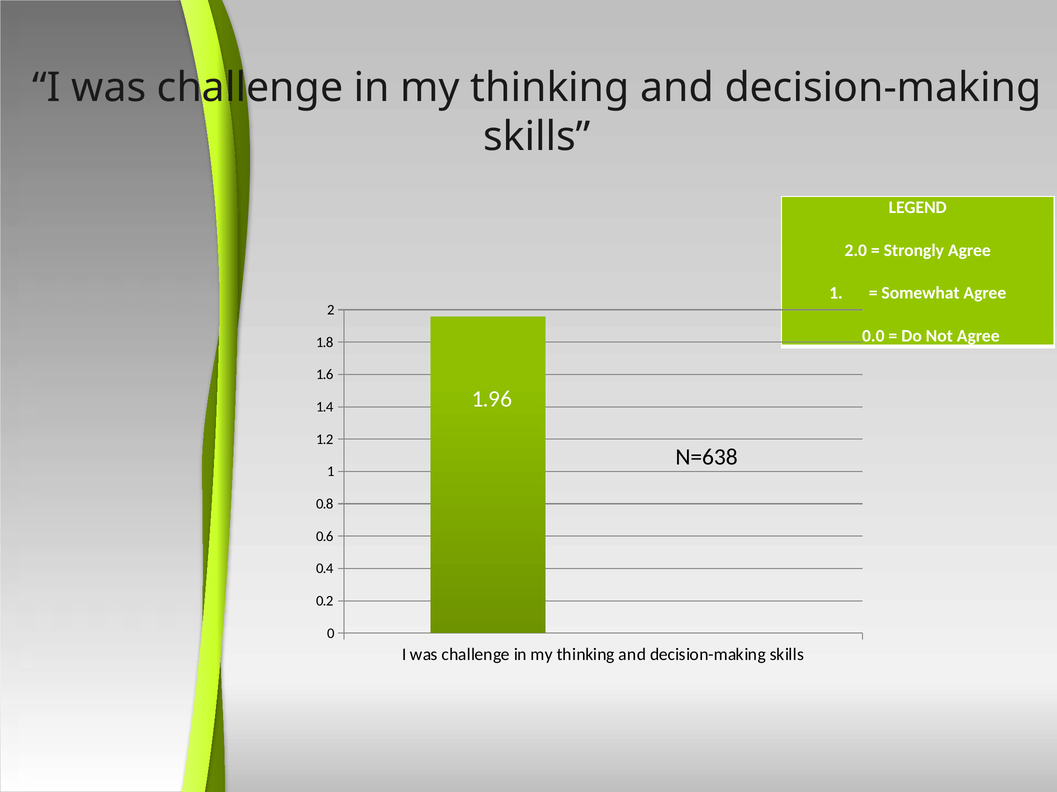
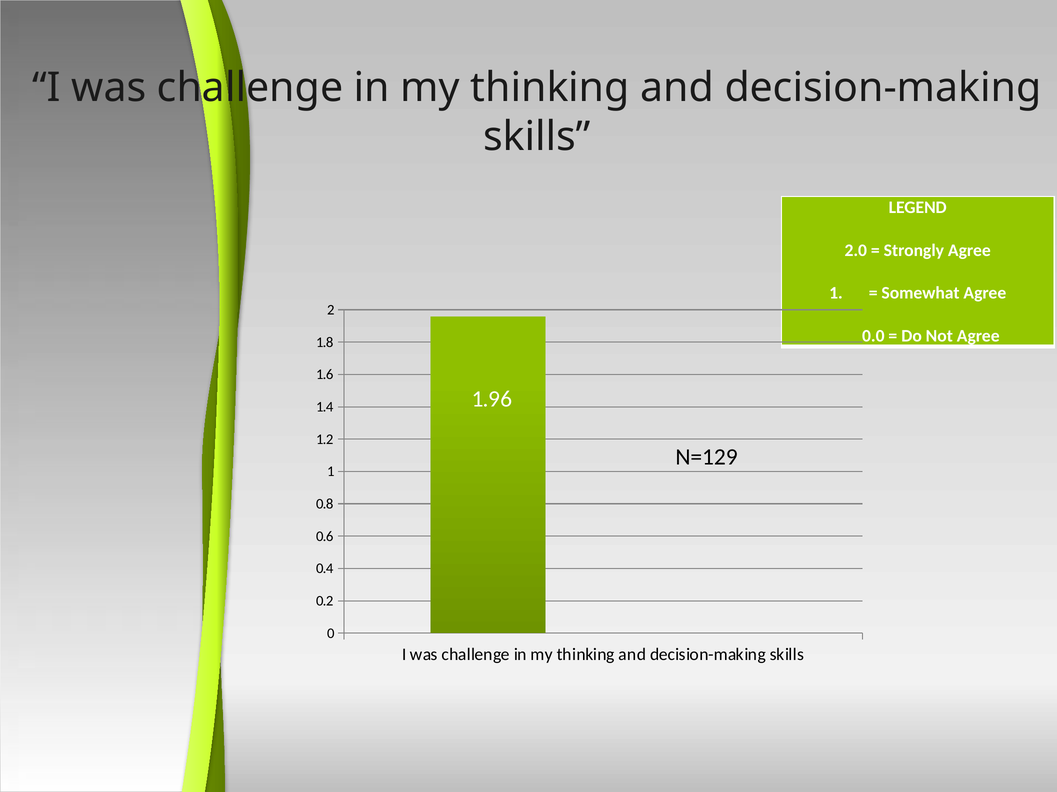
N=638: N=638 -> N=129 (707, 457)
